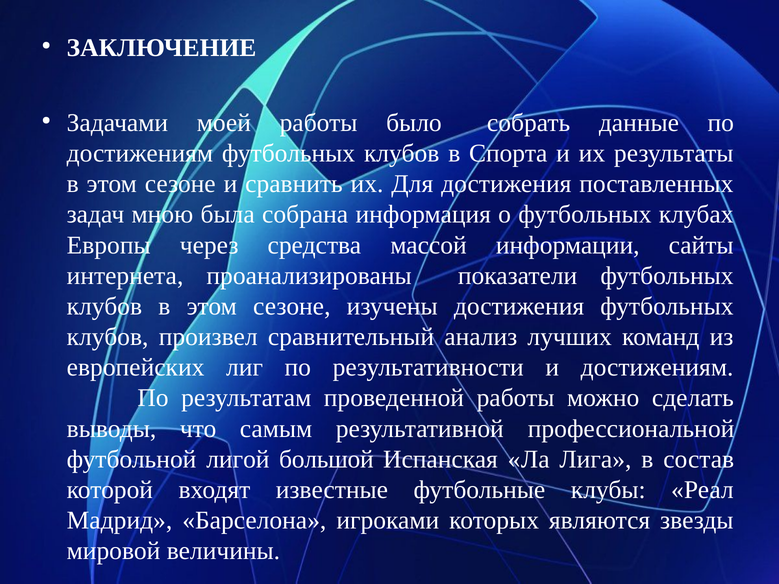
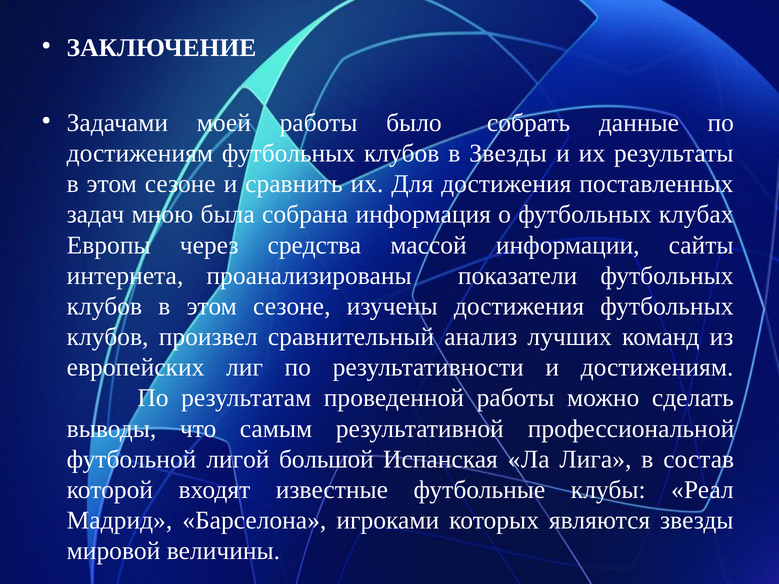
в Спорта: Спорта -> Звезды (508, 153)
